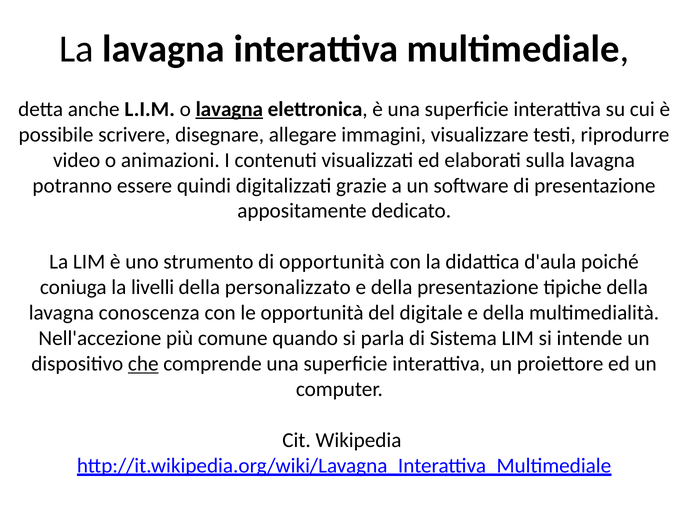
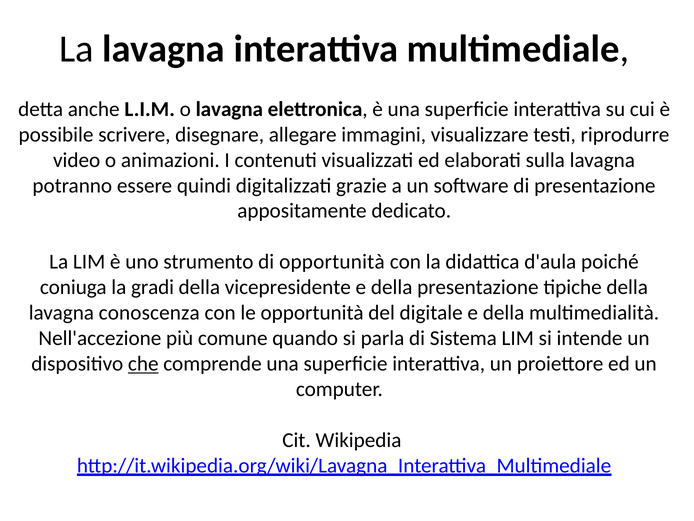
lavagna underline: present -> none (229, 109)
livelli: livelli -> gradi (153, 287)
personalizzato: personalizzato -> vicepresidente (288, 287)
